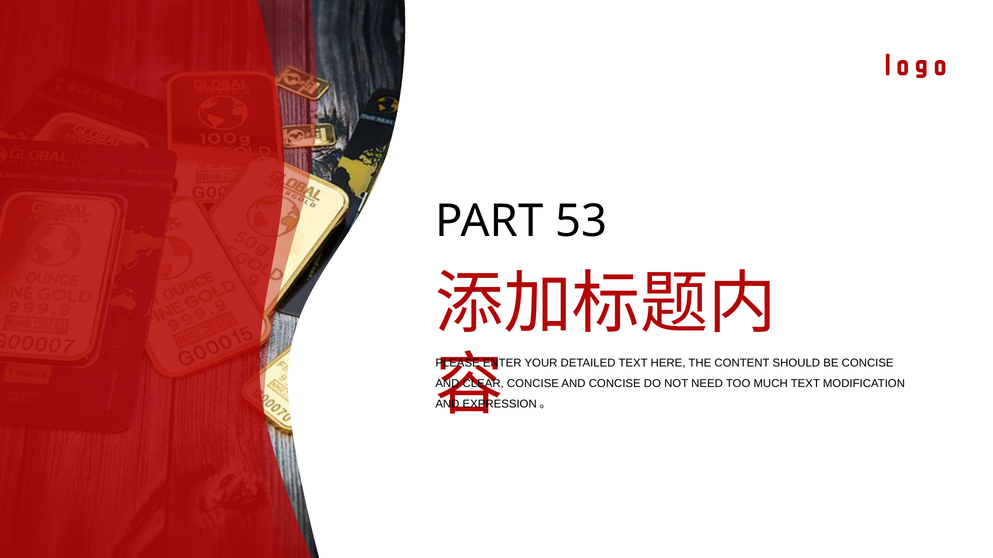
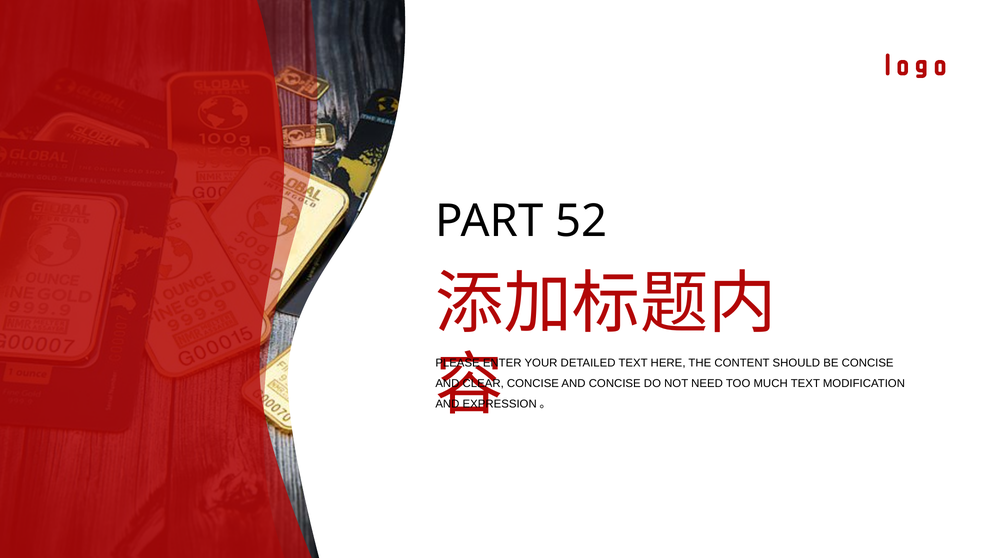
53: 53 -> 52 (581, 221)
